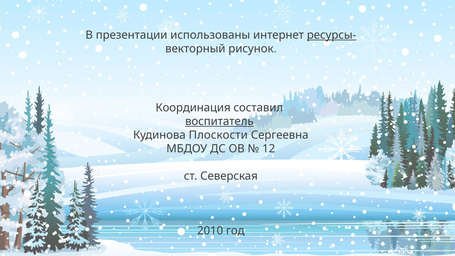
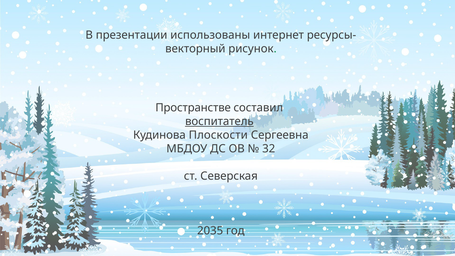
ресурсы- underline: present -> none (332, 35)
Координация: Координация -> Пространстве (193, 108)
12: 12 -> 32 (269, 149)
2010: 2010 -> 2035 (210, 231)
